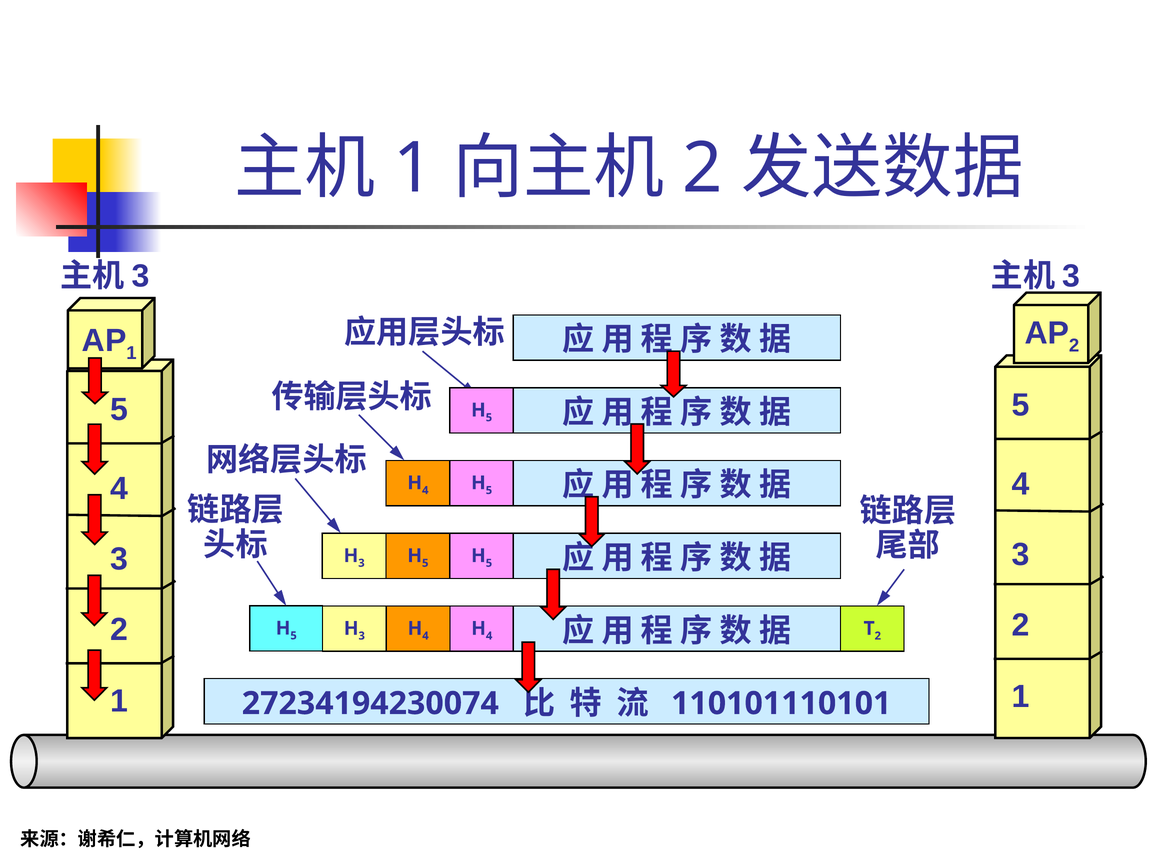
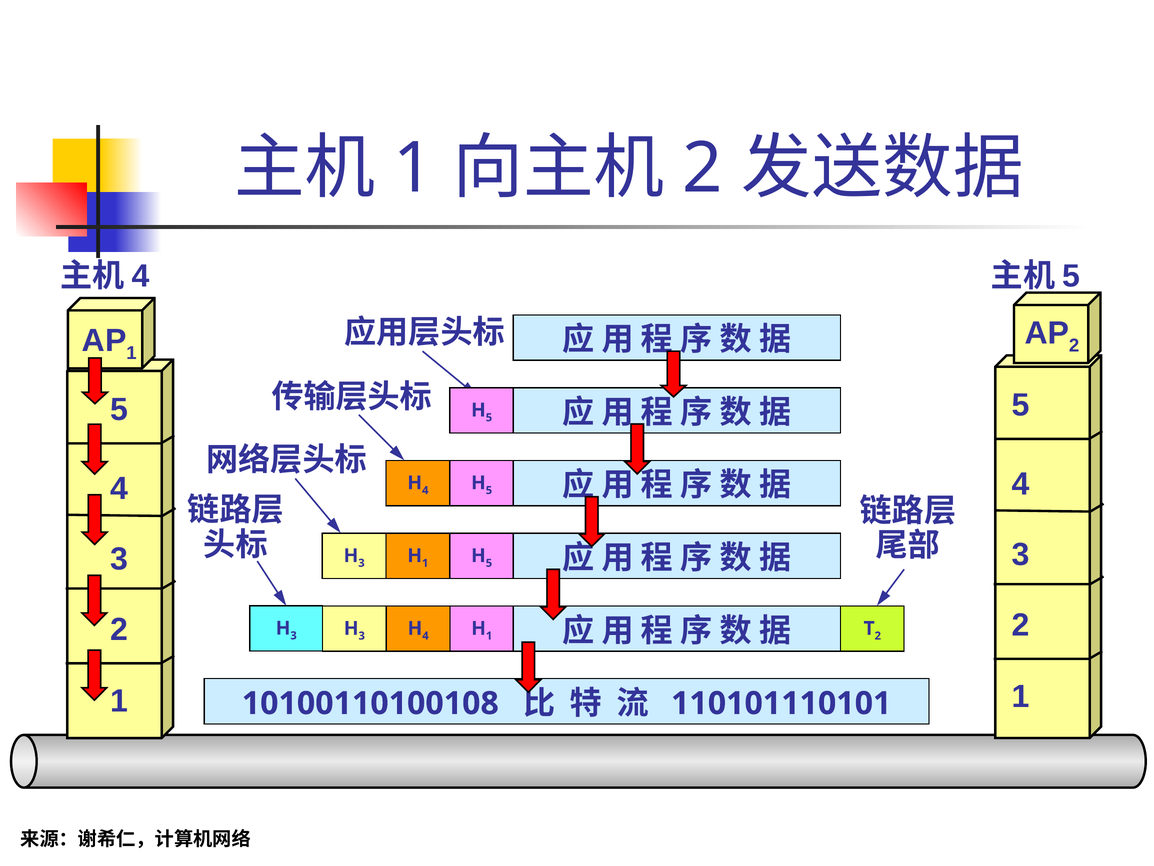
3: 3 -> 4 (141, 276)
3: 3 -> 5 (1071, 276)
5: 5 -> 1 (425, 563)
5: 5 -> 3 (294, 635)
4: 4 -> 1 (489, 636)
27234194230074: 27234194230074 -> 10100110100108 (370, 703)
